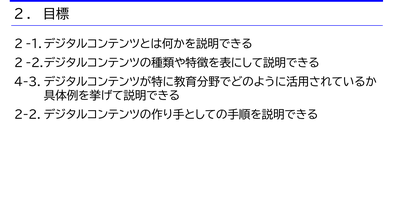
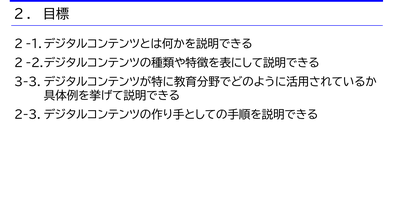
4-3: 4-3 -> 3-3 (27, 82)
2-2: 2-2 -> 2-3 (27, 115)
